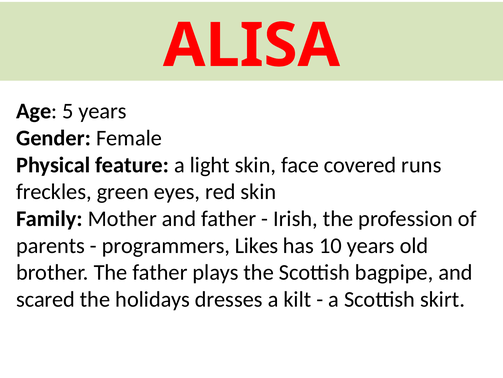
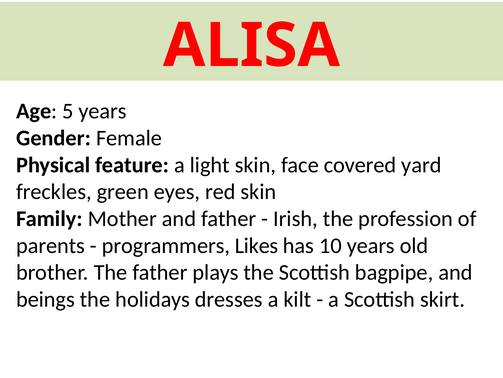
runs: runs -> yard (421, 165)
scared: scared -> beings (45, 299)
